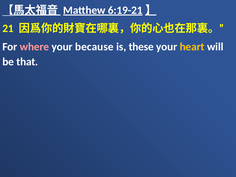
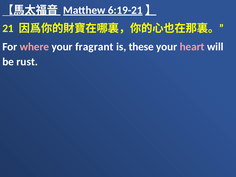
because: because -> fragrant (94, 47)
heart colour: yellow -> pink (192, 47)
that: that -> rust (27, 62)
